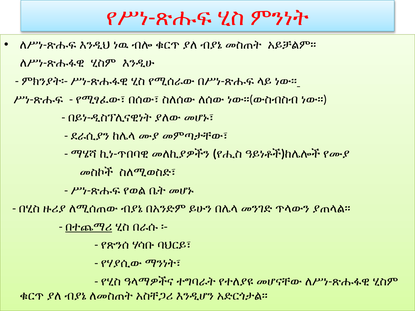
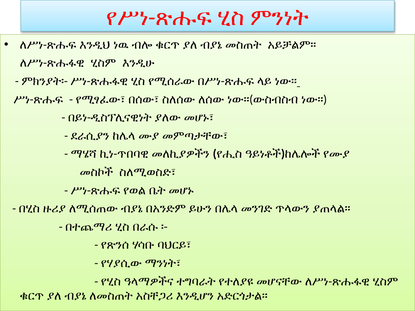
በተጨማሪ underline: present -> none (89, 227)
